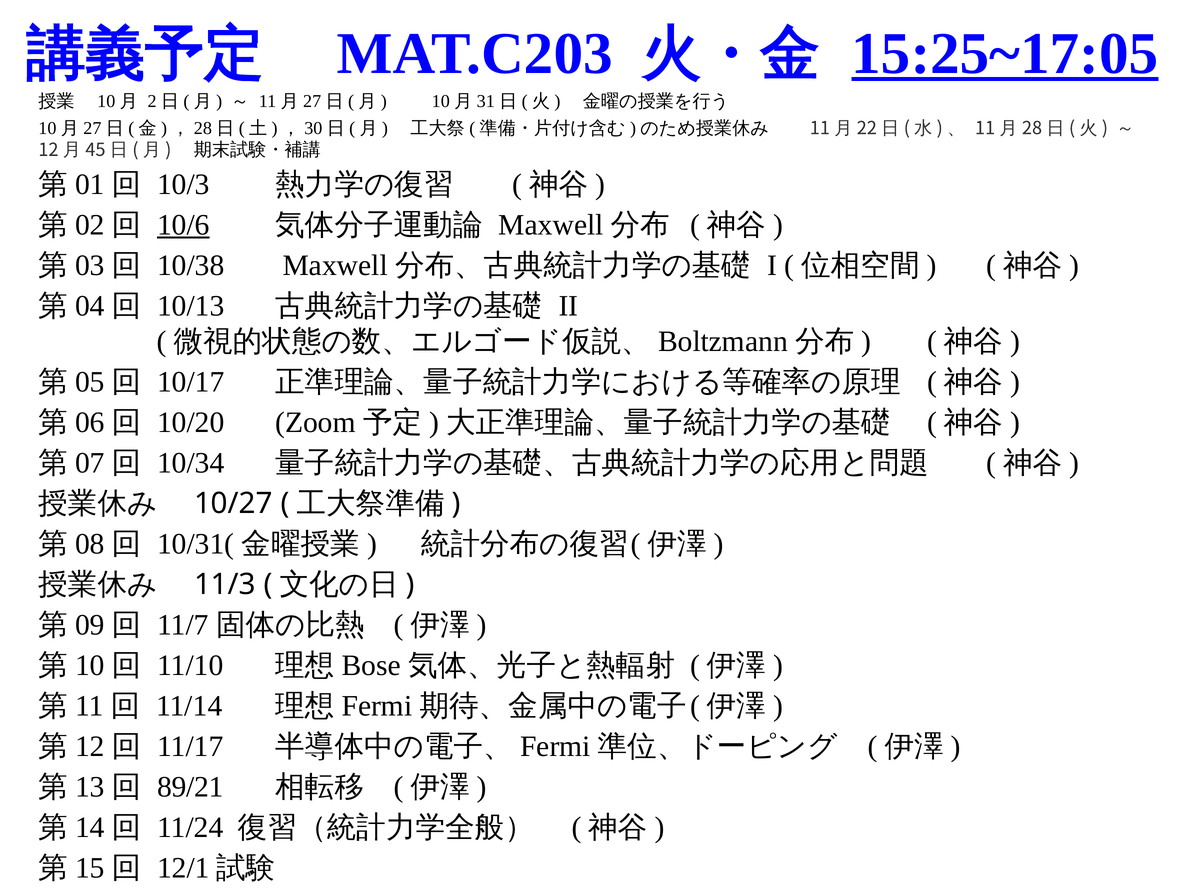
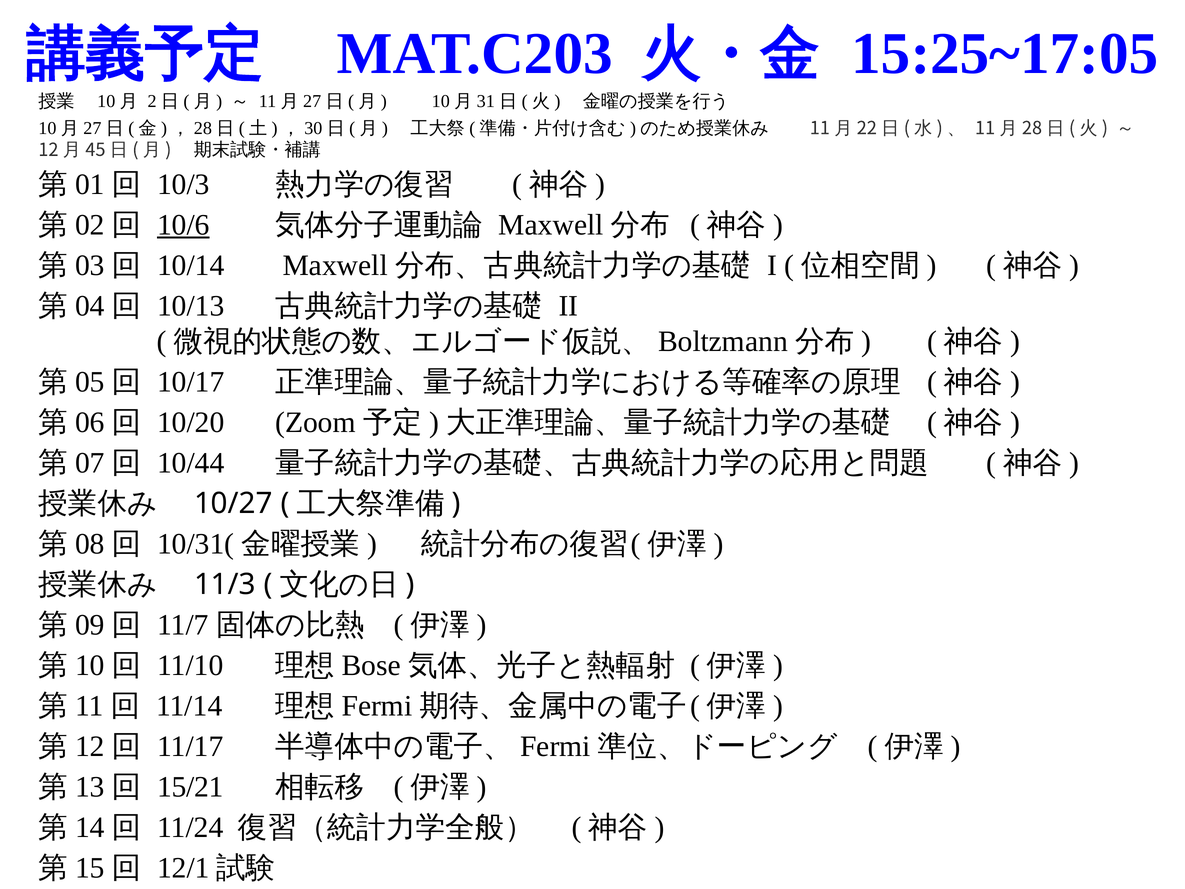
15:25~17:05 underline: present -> none (1005, 54)
10/38: 10/38 -> 10/14 (191, 265)
10/34: 10/34 -> 10/44 (191, 463)
89/21: 89/21 -> 15/21 (190, 787)
